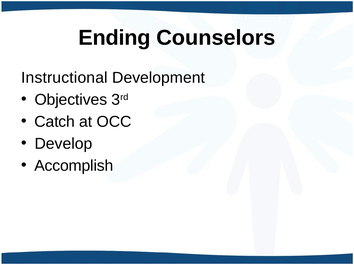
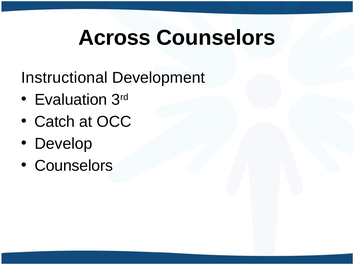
Ending: Ending -> Across (114, 38)
Objectives: Objectives -> Evaluation (71, 100)
Accomplish: Accomplish -> Counselors (74, 166)
